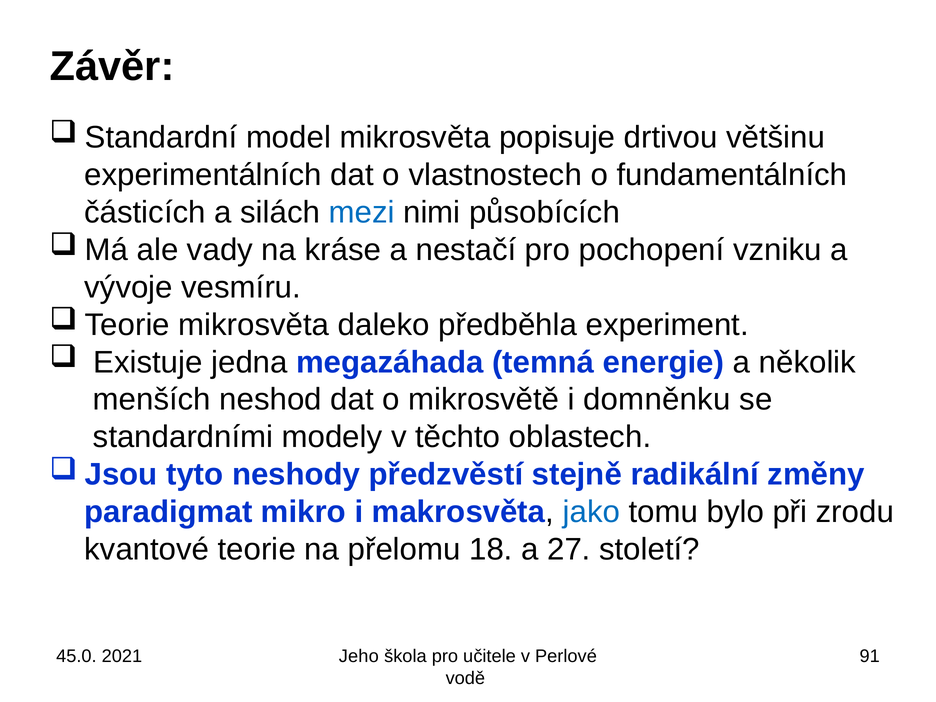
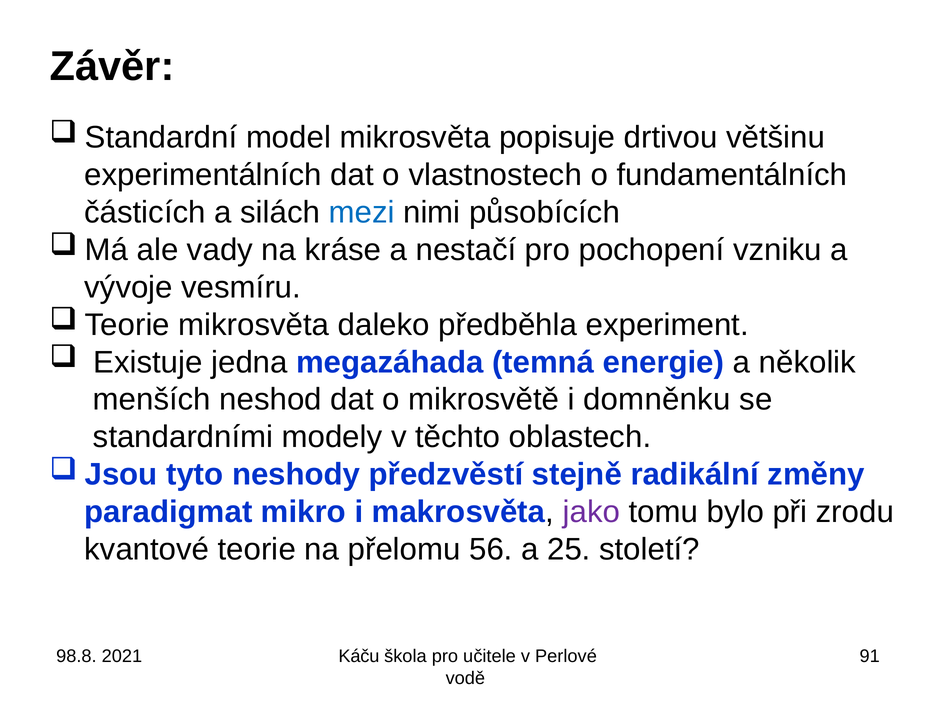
jako colour: blue -> purple (591, 512)
18: 18 -> 56 (491, 549)
27: 27 -> 25 (569, 549)
45.0: 45.0 -> 98.8 (76, 656)
Jeho: Jeho -> Káču (359, 656)
